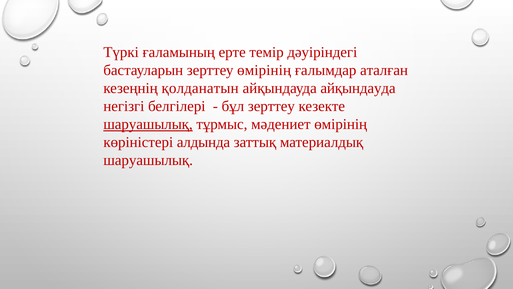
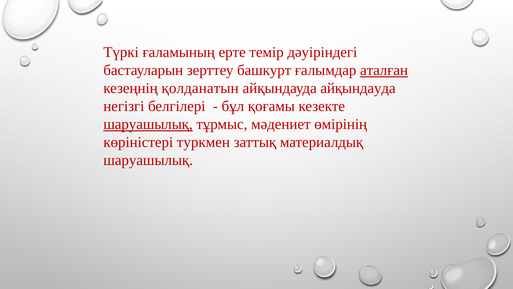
зерттеу өмірінің: өмірінің -> башкурт (264, 70)
аталған underline: none -> present (384, 70)
бұл зерттеу: зерттеу -> қоғамы (271, 106)
алдында: алдында -> туркмен (203, 142)
